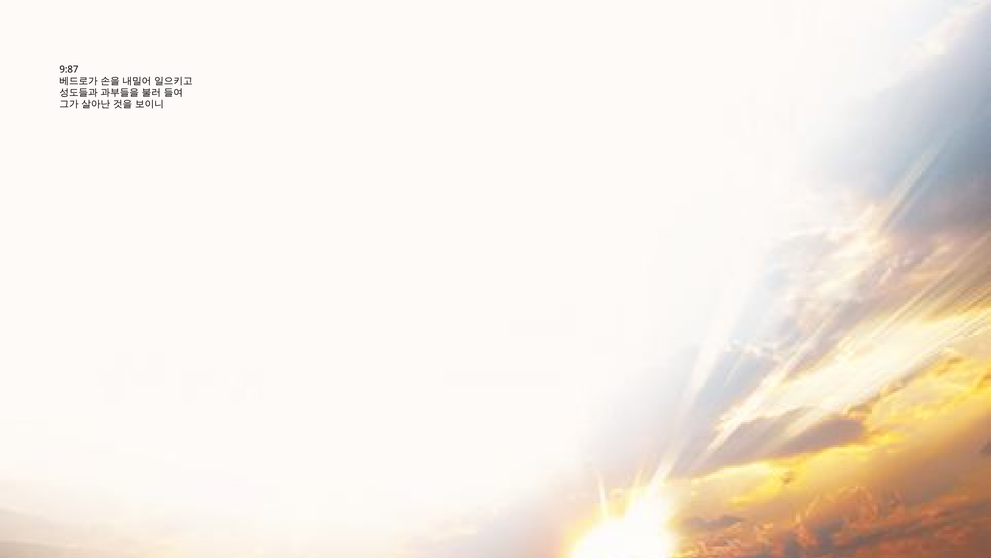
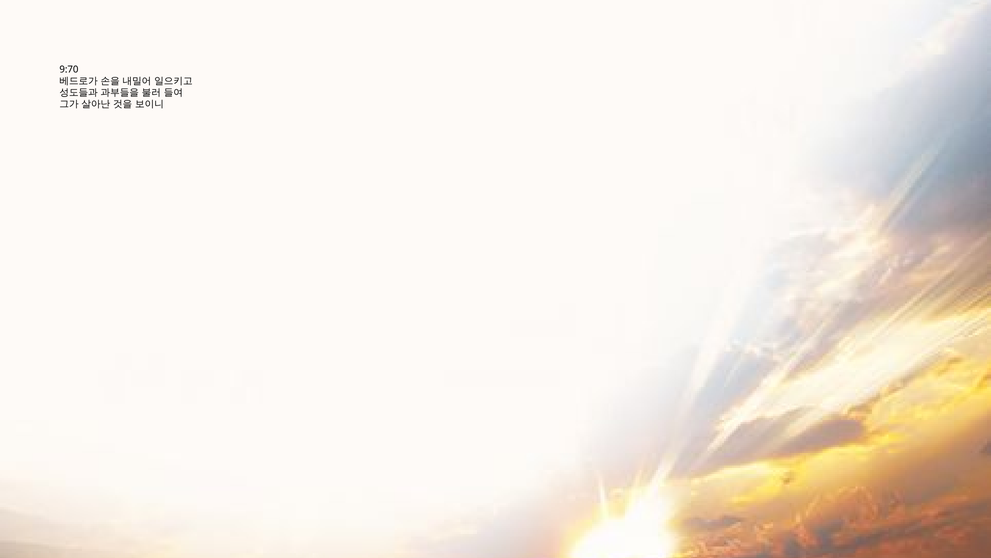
9:87: 9:87 -> 9:70 (69, 69)
